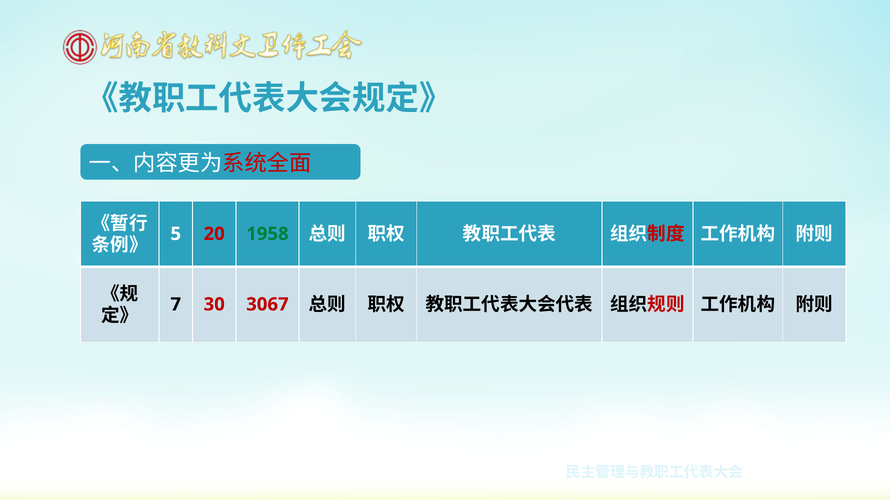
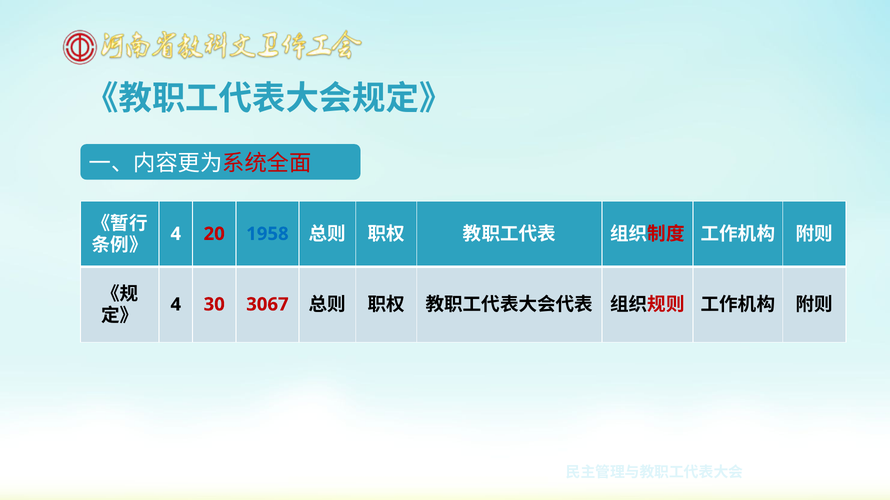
5: 5 -> 4 (176, 234)
1958 colour: green -> blue (267, 234)
7: 7 -> 4 (176, 305)
